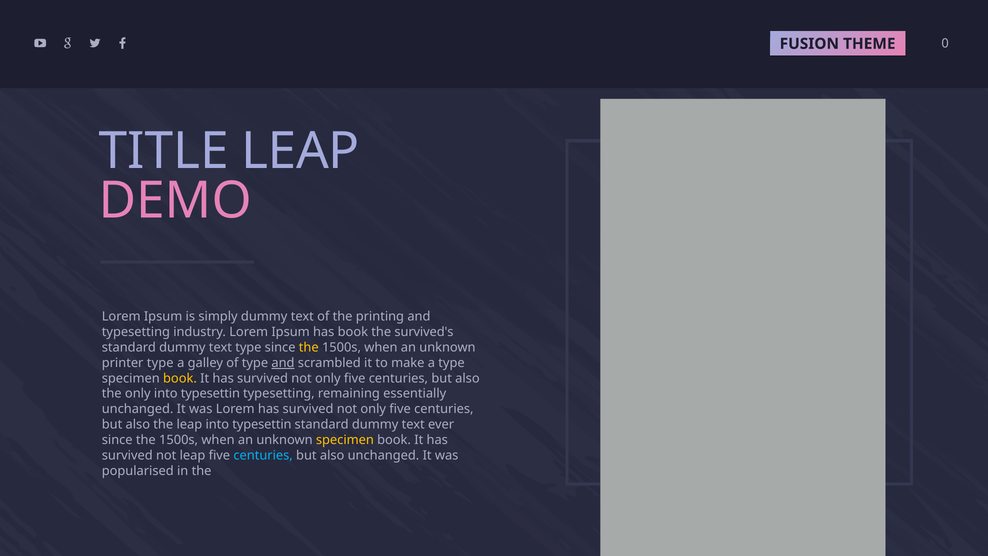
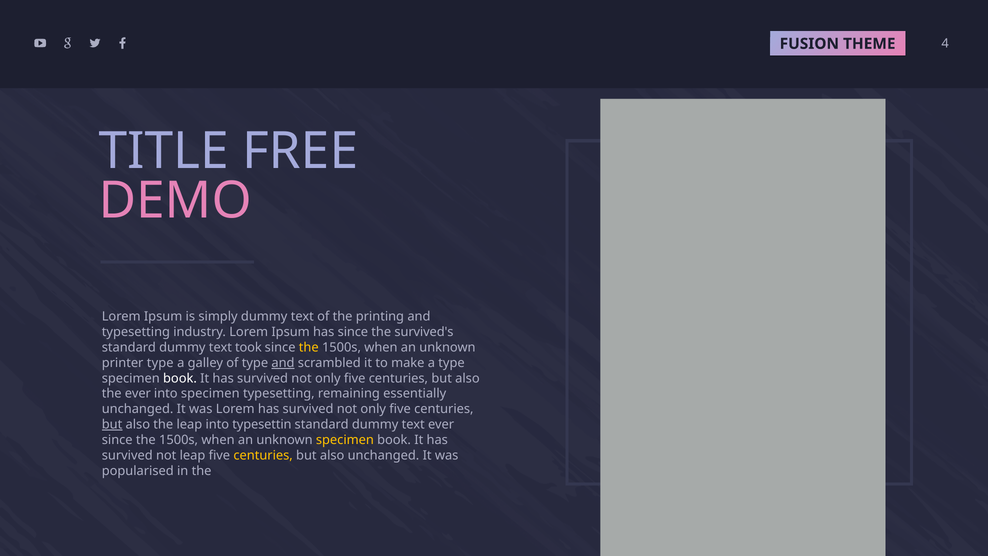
0: 0 -> 4 (945, 43)
TITLE LEAP: LEAP -> FREE (300, 151)
has book: book -> since (353, 332)
text type: type -> took (248, 347)
book colour: yellow -> white (180, 378)
the only: only -> ever (138, 394)
typesettin: typesettin -> specimen (210, 394)
but underline: none -> present (112, 424)
centuries colour: light blue -> yellow (263, 455)
